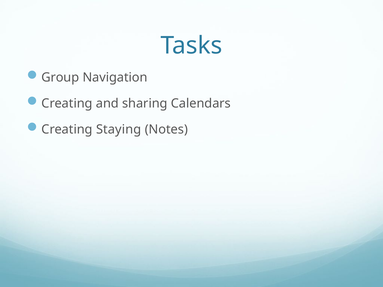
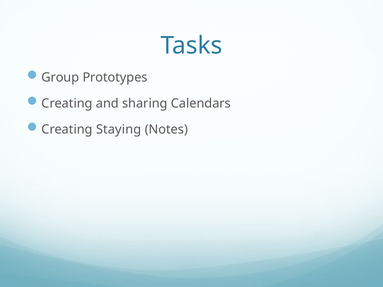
Navigation: Navigation -> Prototypes (115, 77)
